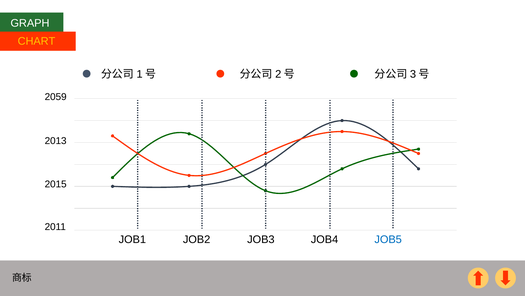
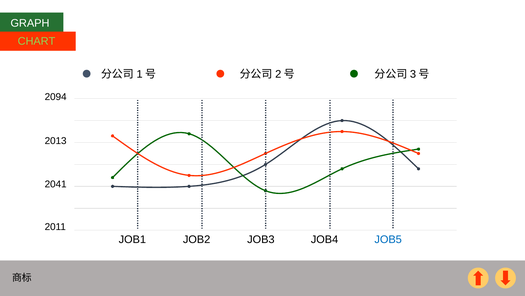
CHART colour: yellow -> light green (37, 41)
2059: 2059 -> 2094 (56, 97)
2015: 2015 -> 2041 (56, 184)
